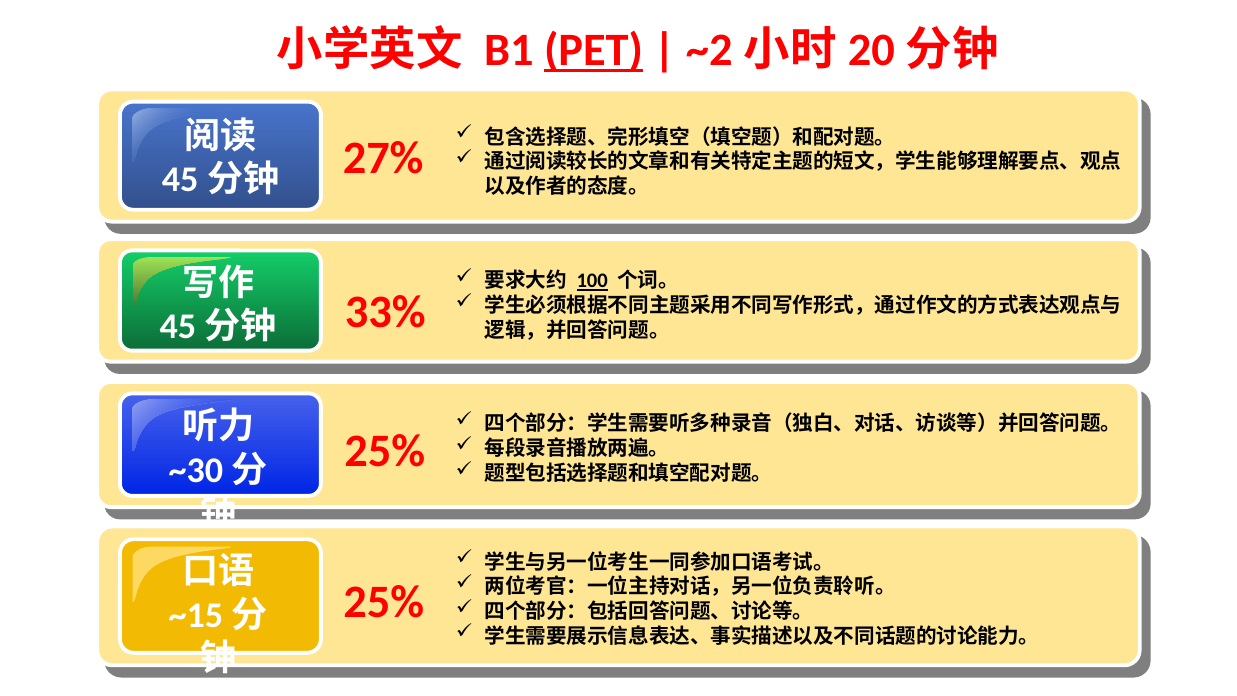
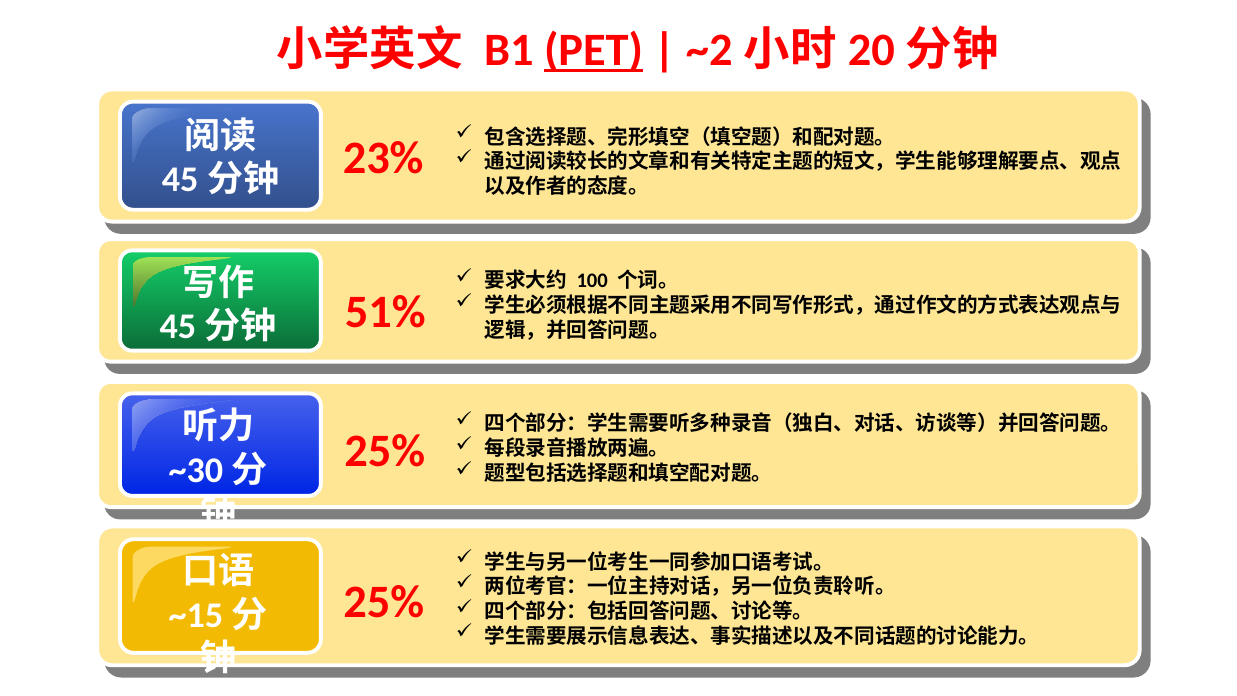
27%: 27% -> 23% (383, 158)
100 underline: present -> none (592, 281)
33%: 33% -> 51% (385, 312)
